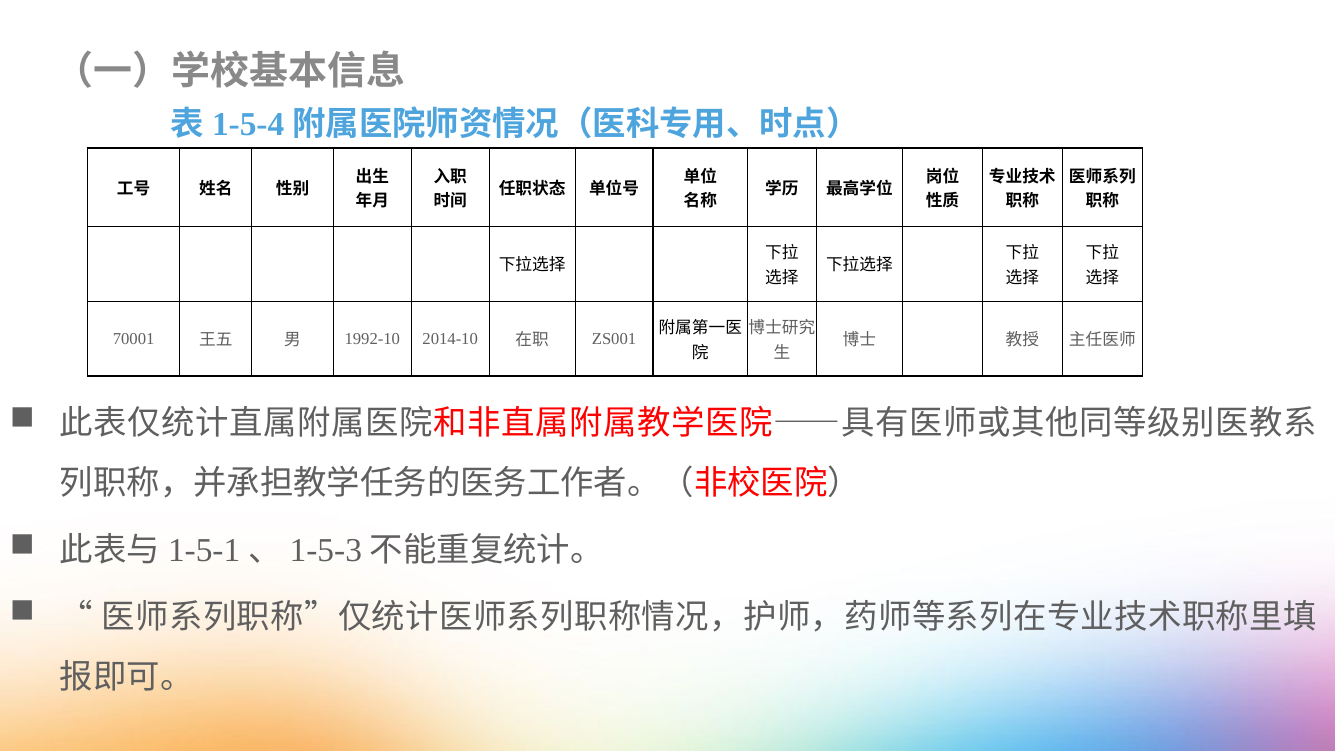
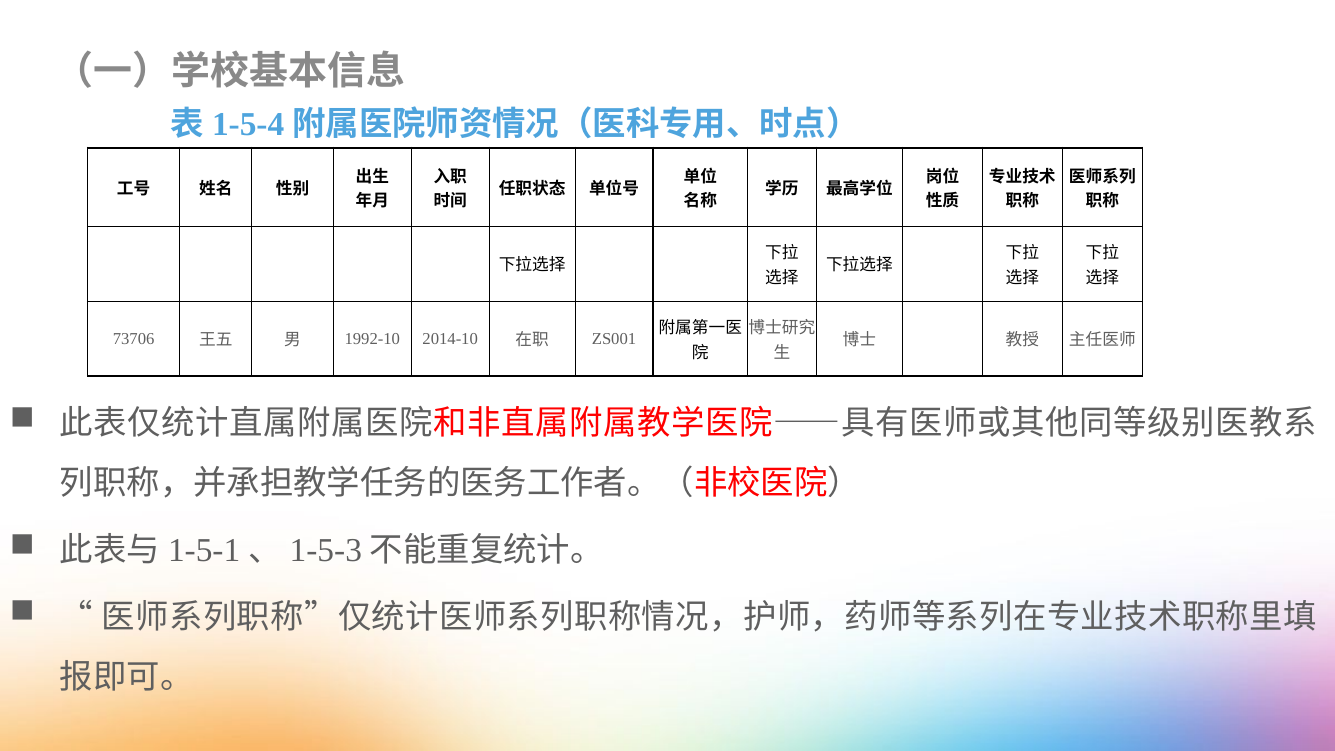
70001: 70001 -> 73706 (134, 339)
